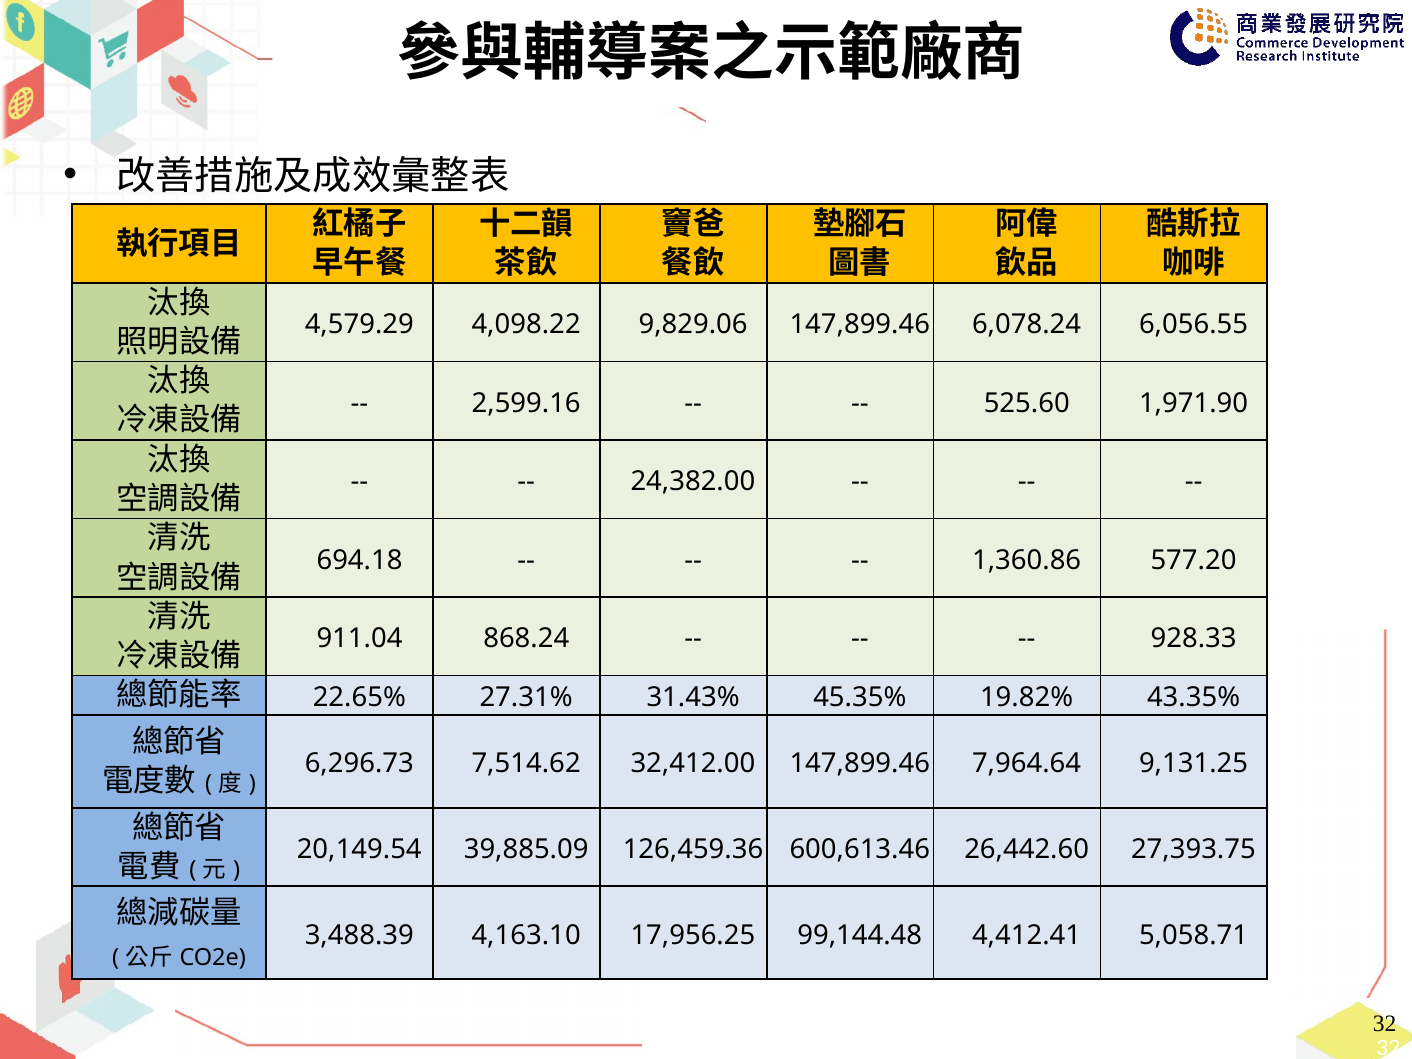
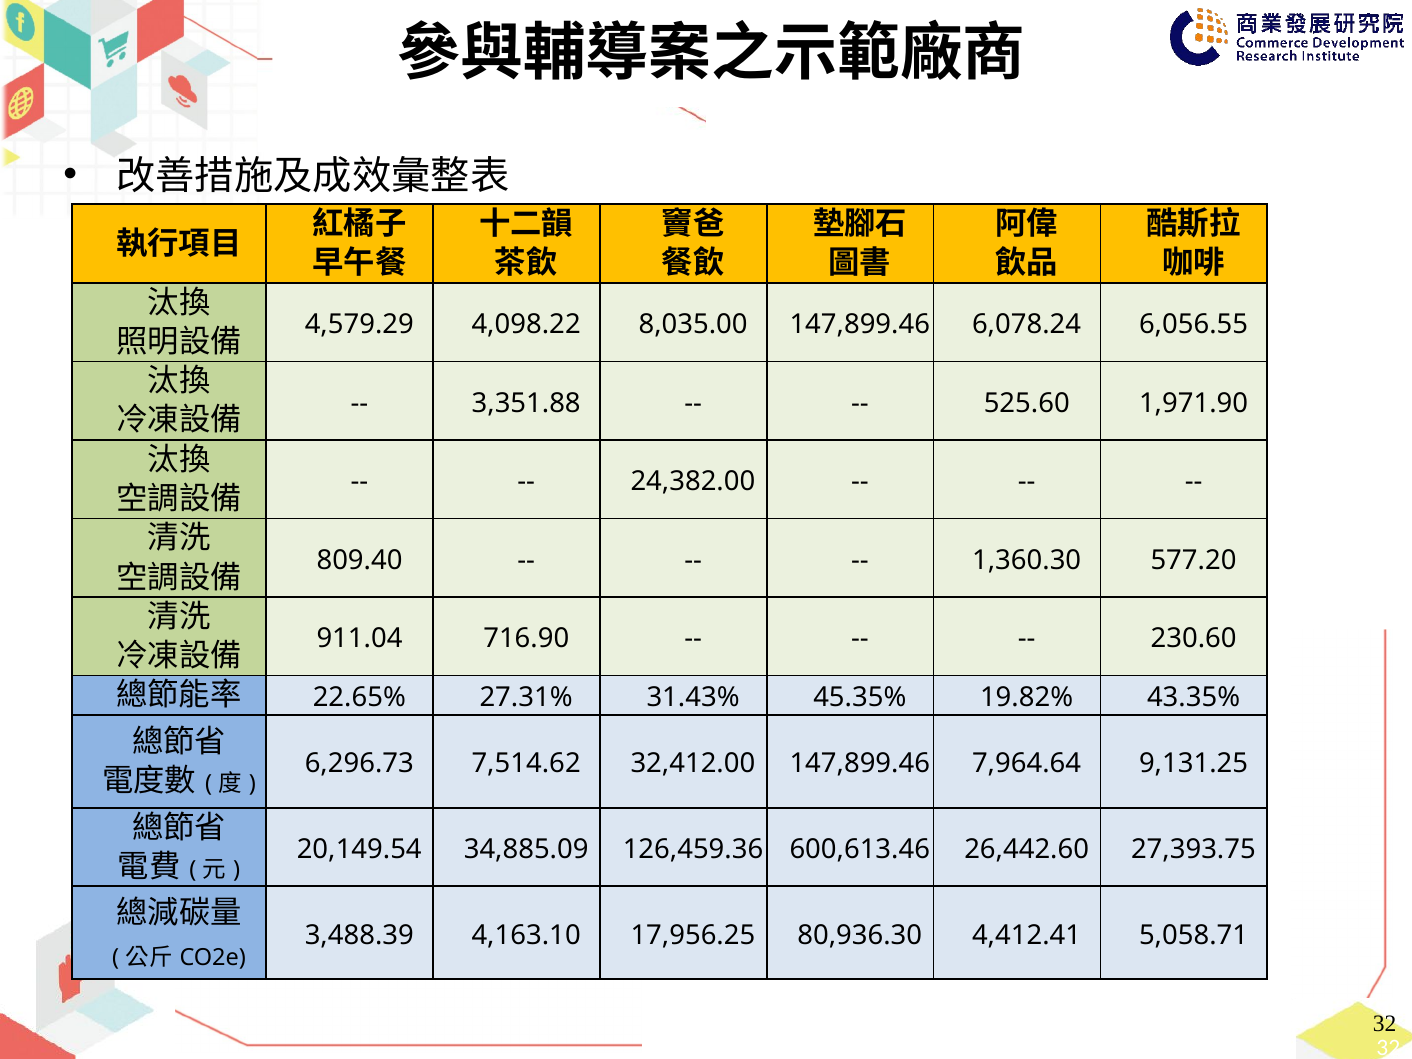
9,829.06: 9,829.06 -> 8,035.00 (693, 325)
2,599.16: 2,599.16 -> 3,351.88 (526, 403)
694.18: 694.18 -> 809.40 (360, 560)
1,360.86: 1,360.86 -> 1,360.30 (1027, 560)
868.24: 868.24 -> 716.90 (526, 639)
928.33: 928.33 -> 230.60 (1194, 639)
39,885.09: 39,885.09 -> 34,885.09 (526, 850)
99,144.48: 99,144.48 -> 80,936.30 (860, 935)
